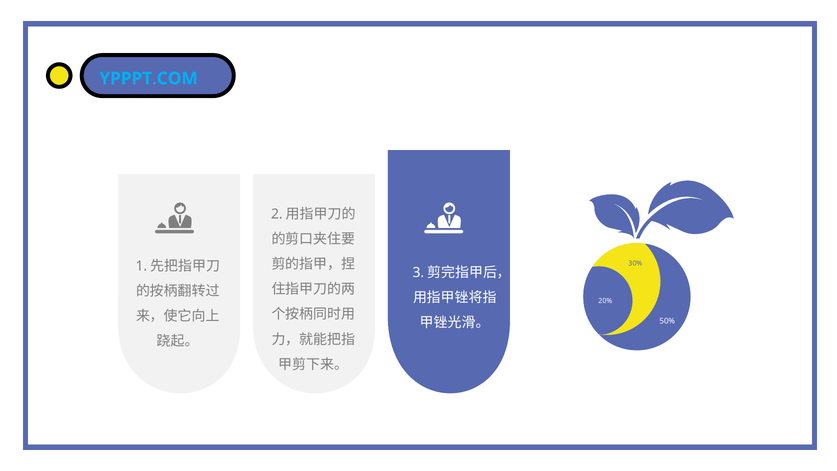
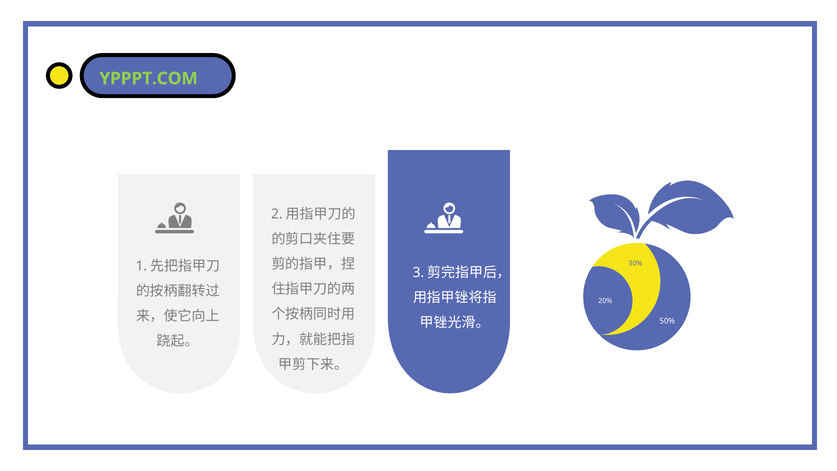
YPPPT.COM colour: light blue -> light green (149, 78)
